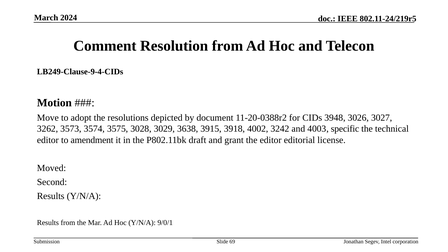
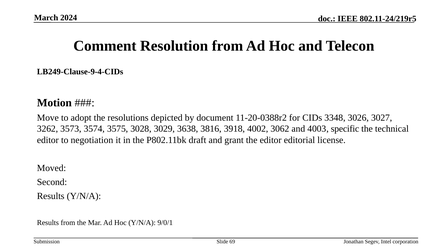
3948: 3948 -> 3348 (335, 118)
3915: 3915 -> 3816 (211, 129)
3242: 3242 -> 3062 (280, 129)
amendment: amendment -> negotiation (92, 140)
